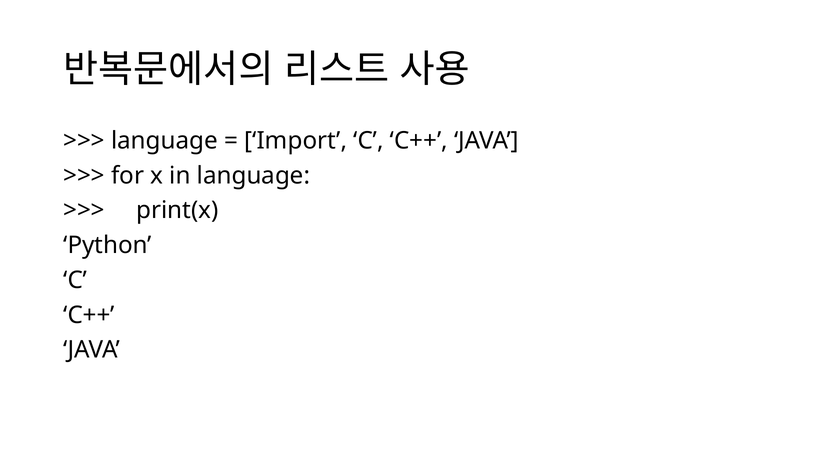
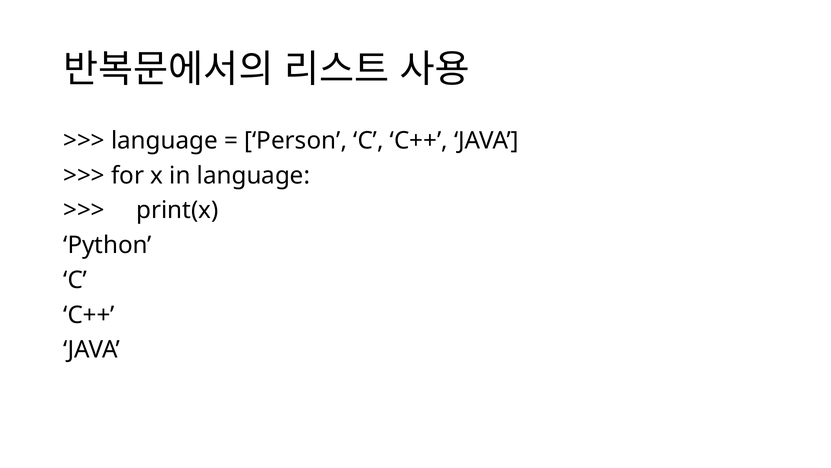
Import: Import -> Person (296, 140)
